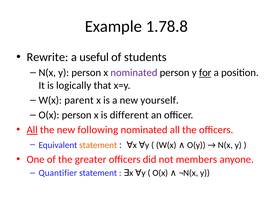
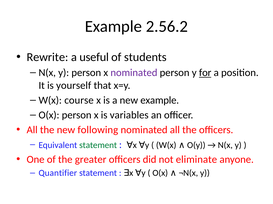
1.78.8: 1.78.8 -> 2.56.2 (167, 26)
logically: logically -> yourself (74, 86)
parent: parent -> course (79, 101)
new yourself: yourself -> example (160, 101)
different: different -> variables (129, 115)
All underline: present -> none (32, 130)
statement colour: orange -> green (98, 146)
members: members -> eliminate (196, 160)
